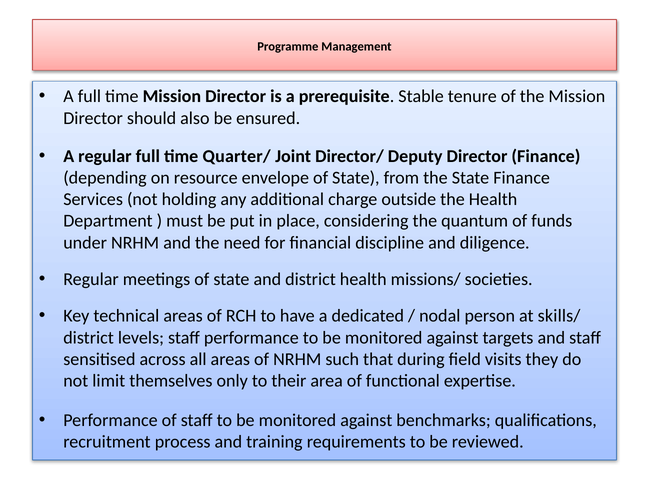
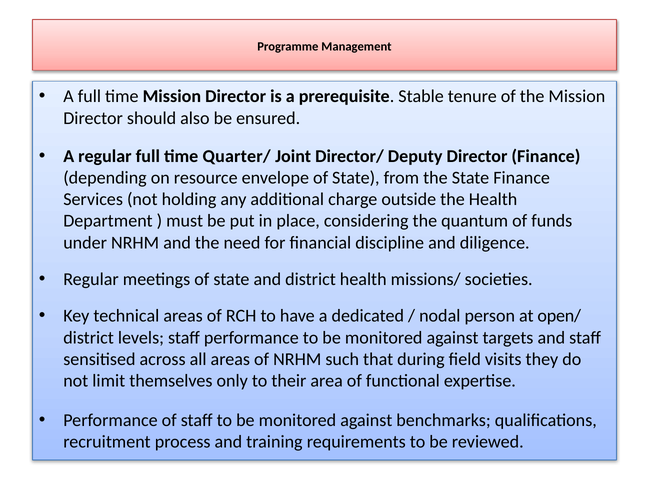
skills/: skills/ -> open/ (559, 316)
